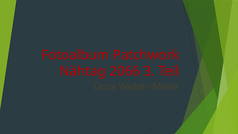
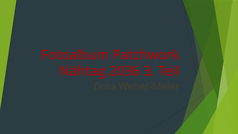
2066: 2066 -> 2036 (125, 71)
